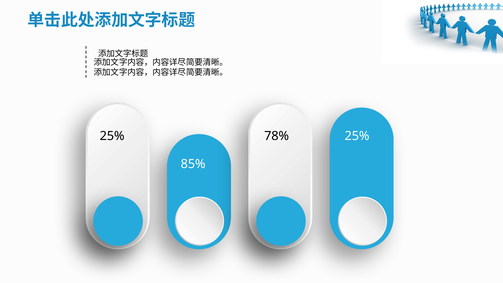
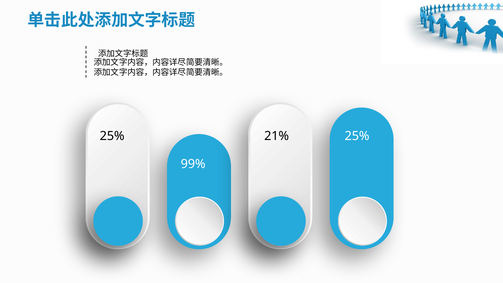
78%: 78% -> 21% (277, 136)
85%: 85% -> 99% (193, 164)
